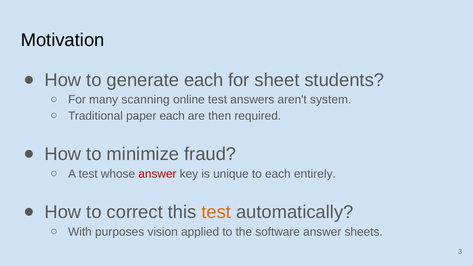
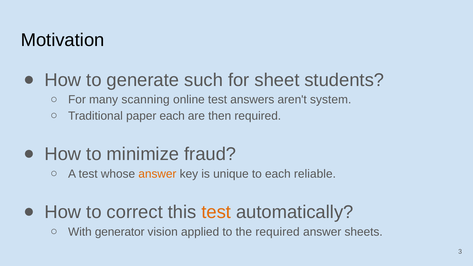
generate each: each -> such (204, 80)
answer colour: red -> orange (157, 174)
entirely: entirely -> reliable (315, 174)
purposes: purposes -> generator (120, 232)
the software: software -> required (278, 232)
